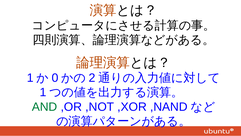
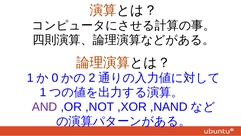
AND colour: green -> purple (45, 106)
